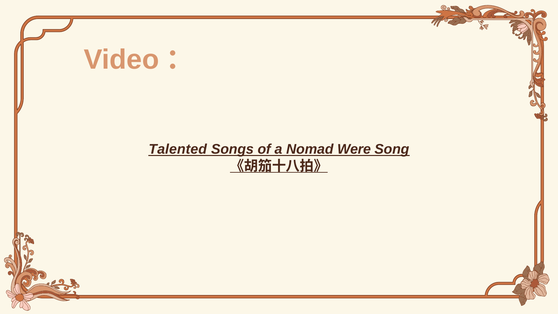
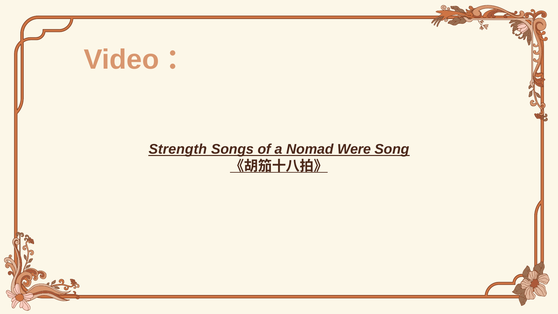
Talented: Talented -> Strength (178, 149)
